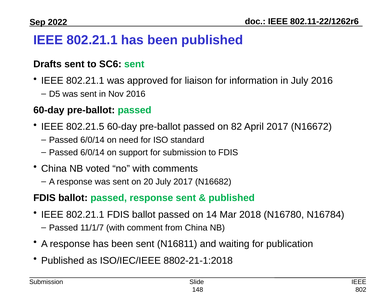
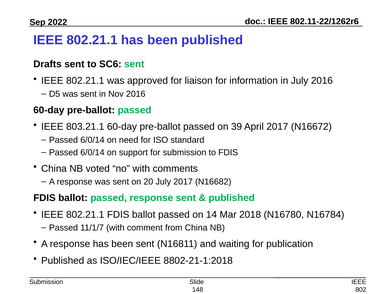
802.21.5: 802.21.5 -> 803.21.1 (85, 127)
82: 82 -> 39 (237, 127)
